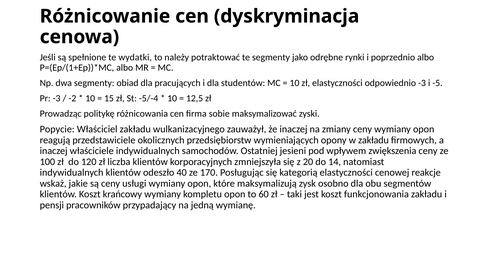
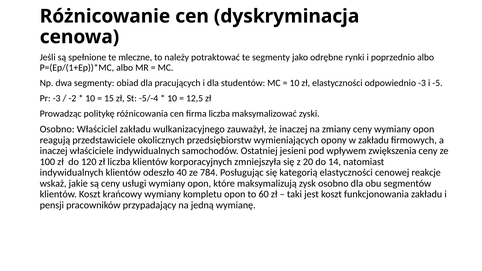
wydatki: wydatki -> mleczne (135, 57)
firma sobie: sobie -> liczba (219, 114)
Popycie: Popycie -> Osobno (57, 129)
170: 170 -> 784 (209, 173)
